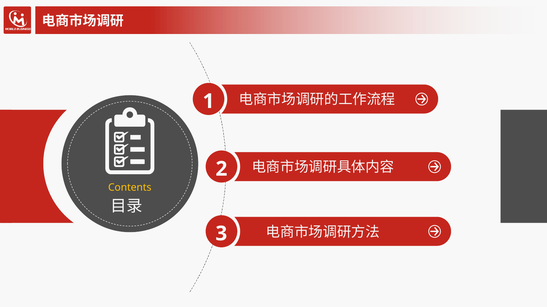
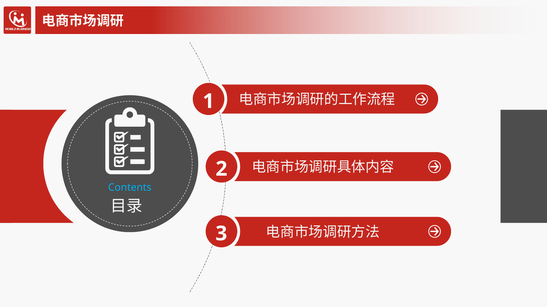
Contents colour: yellow -> light blue (130, 188)
